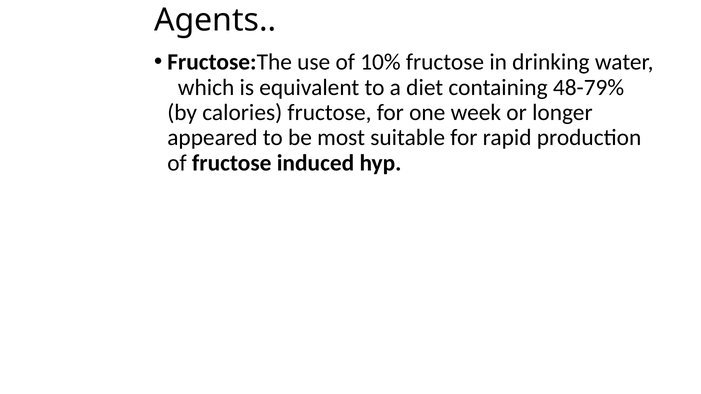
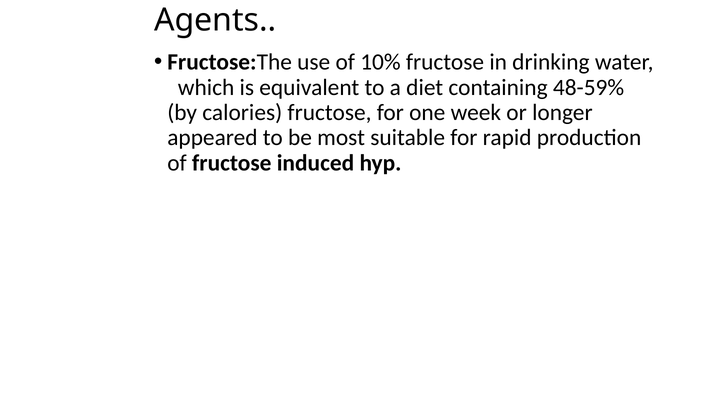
48-79%: 48-79% -> 48-59% (589, 87)
